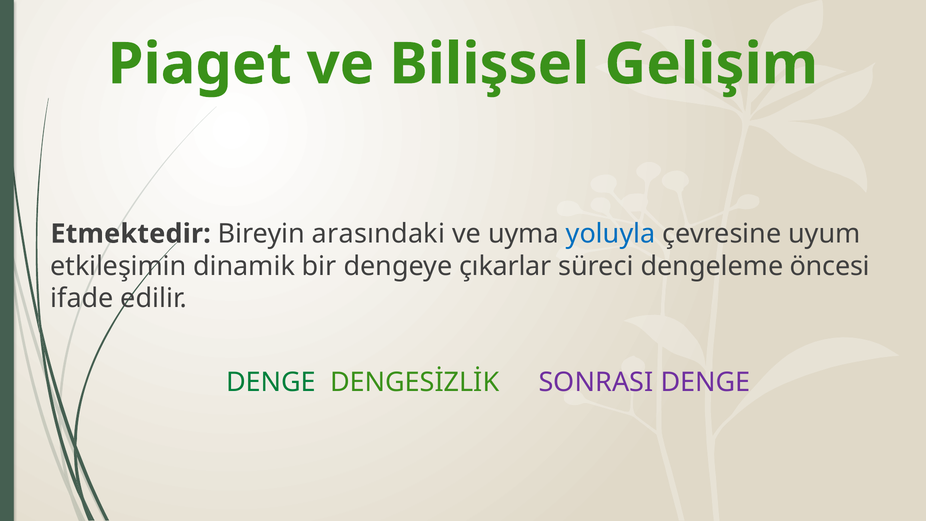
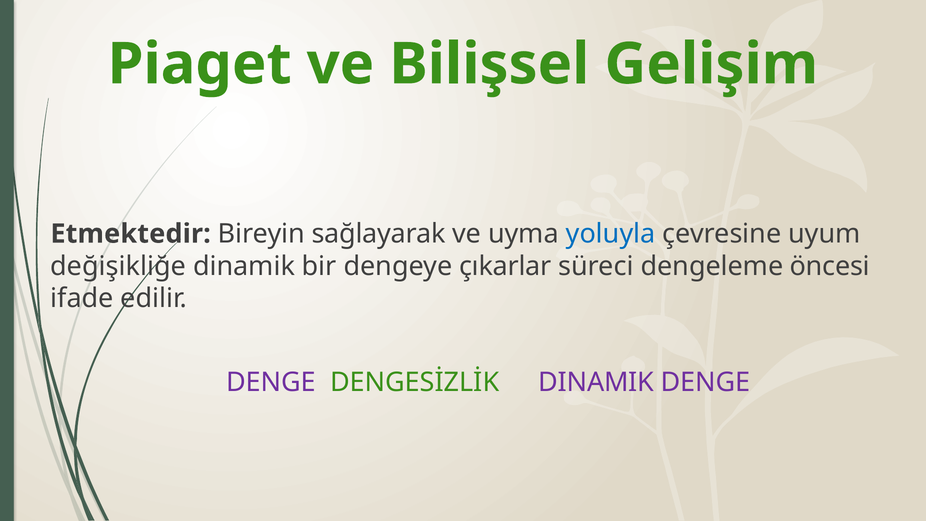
arasındaki: arasındaki -> sağlayarak (379, 234)
etkileşimin: etkileşimin -> değişikliğe (118, 266)
DENGE colour: green -> purple (271, 382)
DENGESİZLİK SONRASI: SONRASI -> DINAMIK (596, 382)
